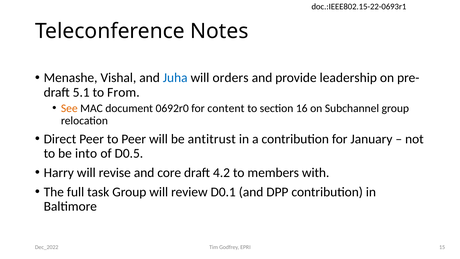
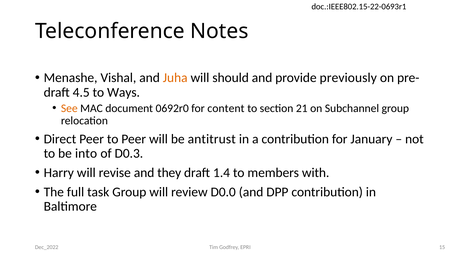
Juha colour: blue -> orange (175, 78)
orders: orders -> should (231, 78)
leadership: leadership -> previously (348, 78)
5.1: 5.1 -> 4.5 (81, 92)
From: From -> Ways (124, 92)
16: 16 -> 21 (302, 108)
D0.5: D0.5 -> D0.3 (129, 153)
core: core -> they (169, 173)
4.2: 4.2 -> 1.4 (222, 173)
D0.1: D0.1 -> D0.0 (223, 192)
